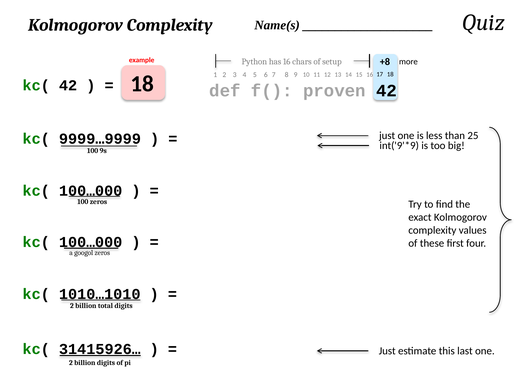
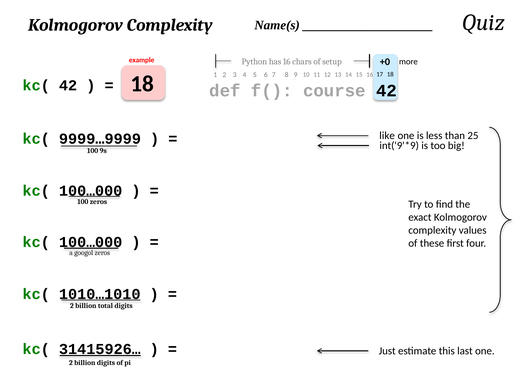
+8: +8 -> +0 (385, 62)
proven: proven -> course (334, 91)
just: just -> like (387, 135)
